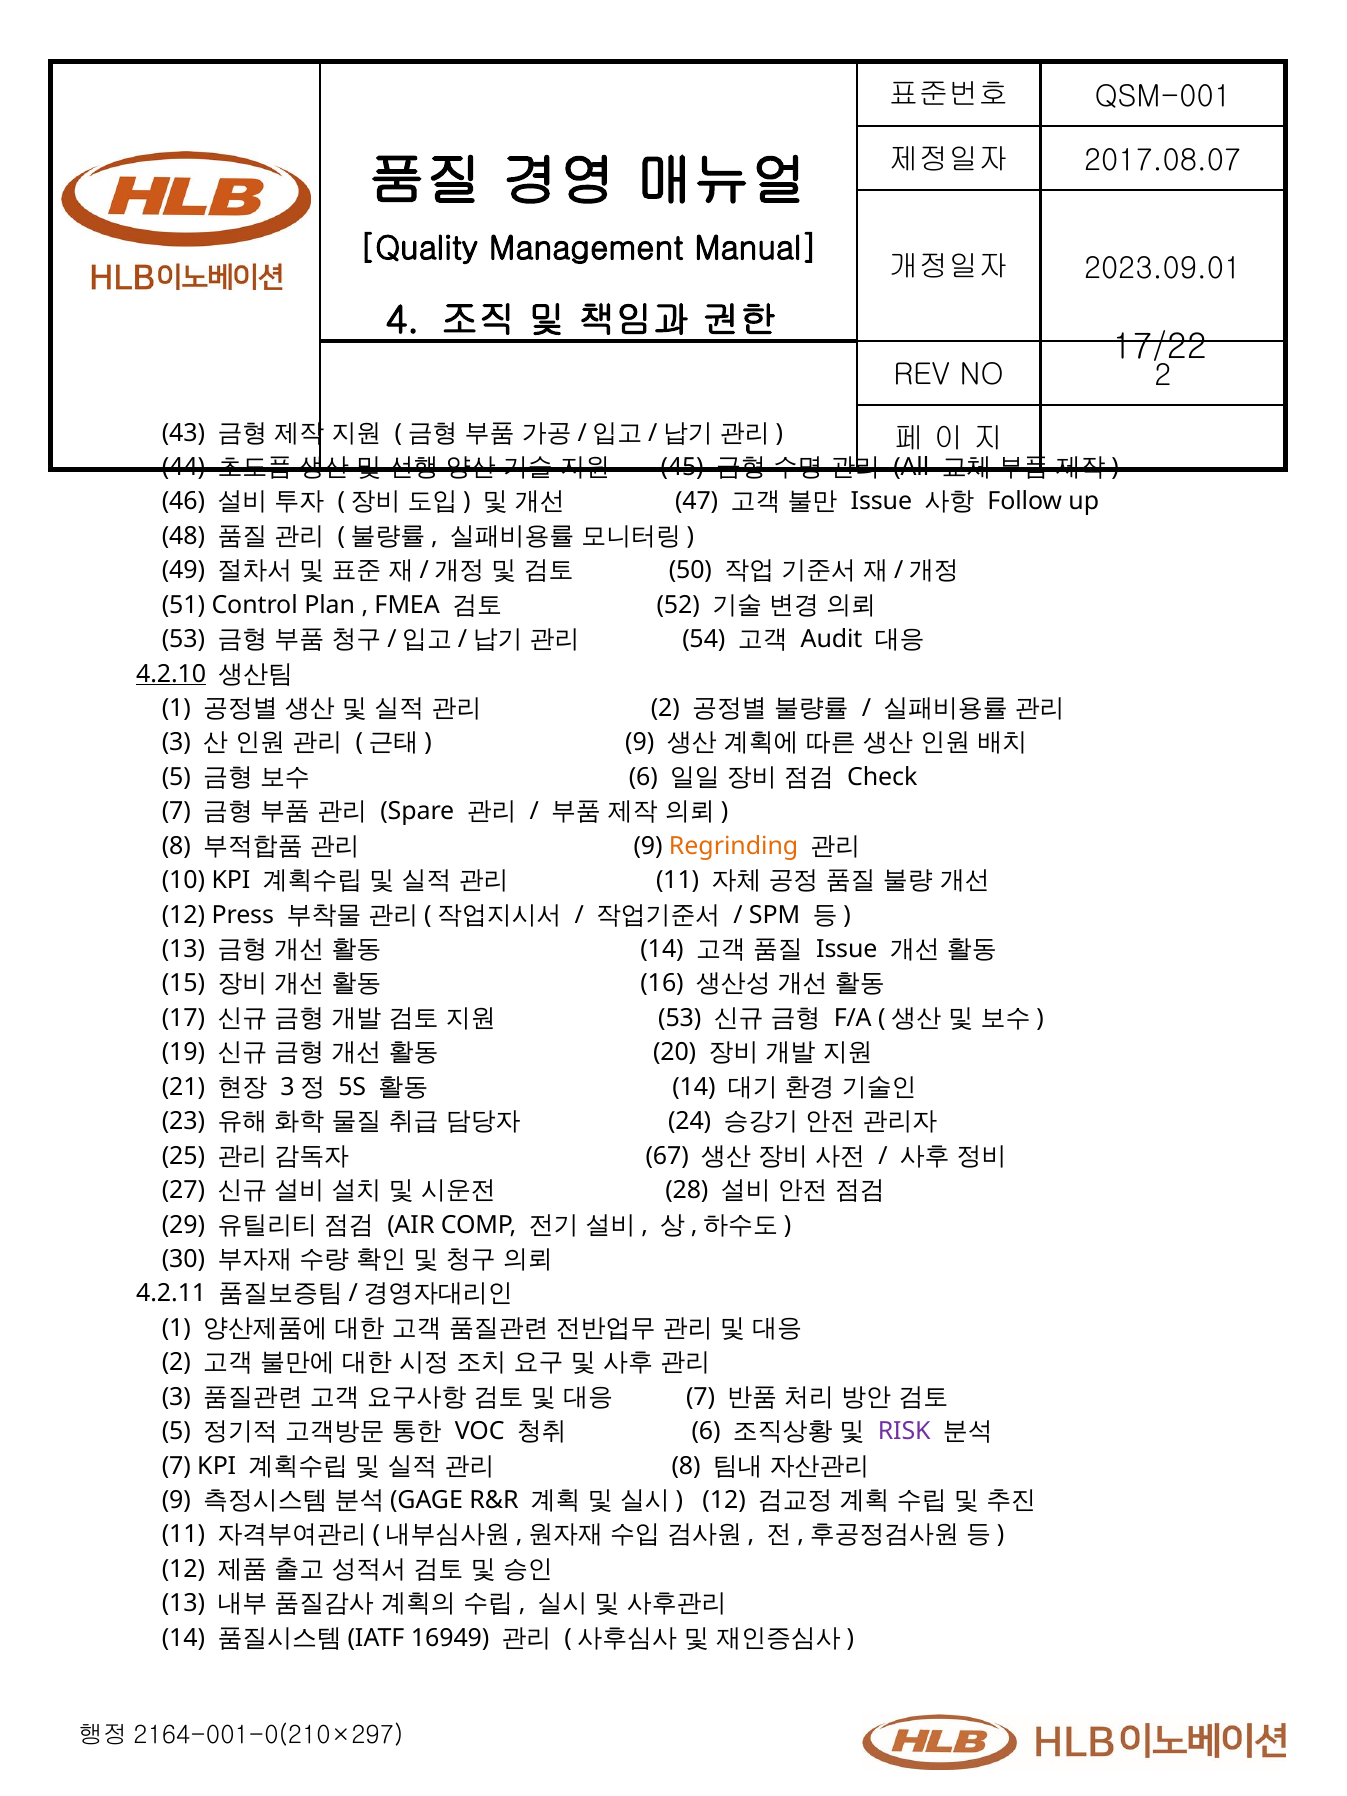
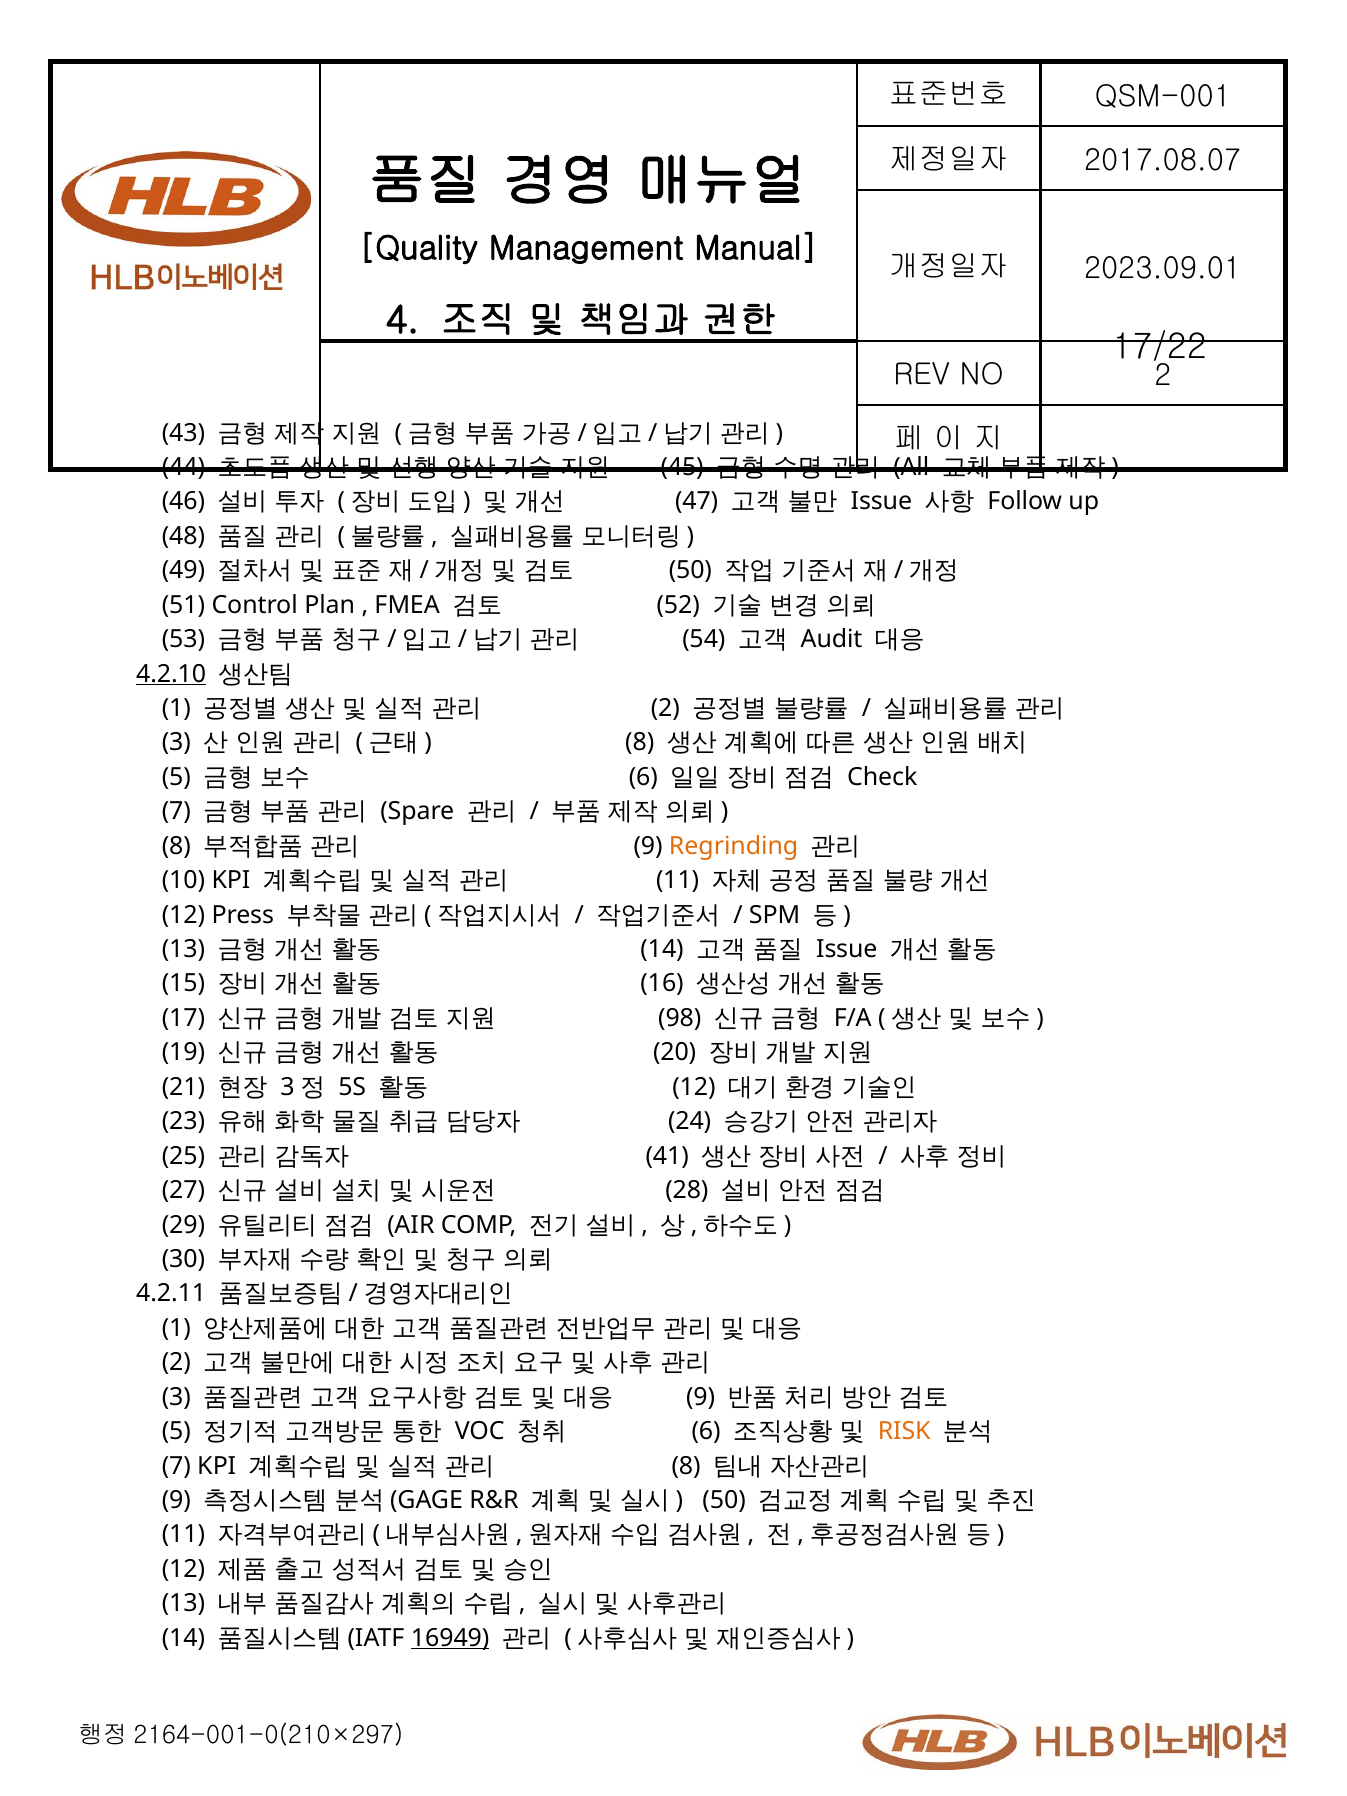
9: 9 -> 8 (640, 743)
53: 53 -> 98 (680, 1018)
14: 14 -> 12 (694, 1087)
67: 67 -> 41 (667, 1156)
7: 7 -> 9 (701, 1397)
RISK colour: purple -> orange (904, 1431)
12: 12 -> 50 (724, 1500)
16949 underline: none -> present (450, 1638)
